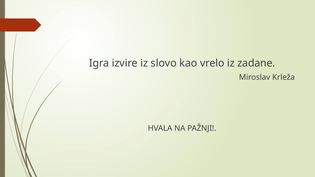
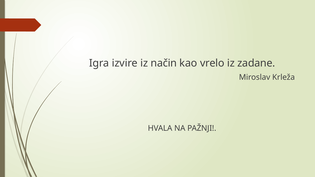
slovo: slovo -> način (164, 63)
